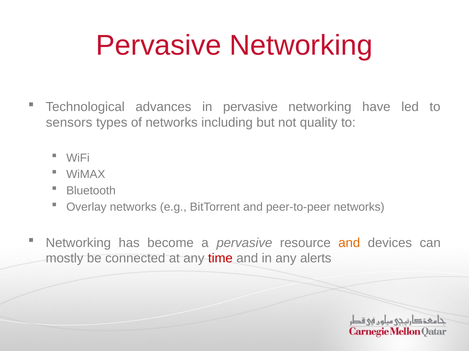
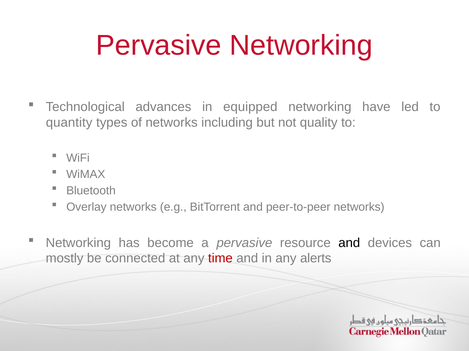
in pervasive: pervasive -> equipped (250, 107)
sensors: sensors -> quantity (69, 123)
and colour: orange -> black (349, 243)
